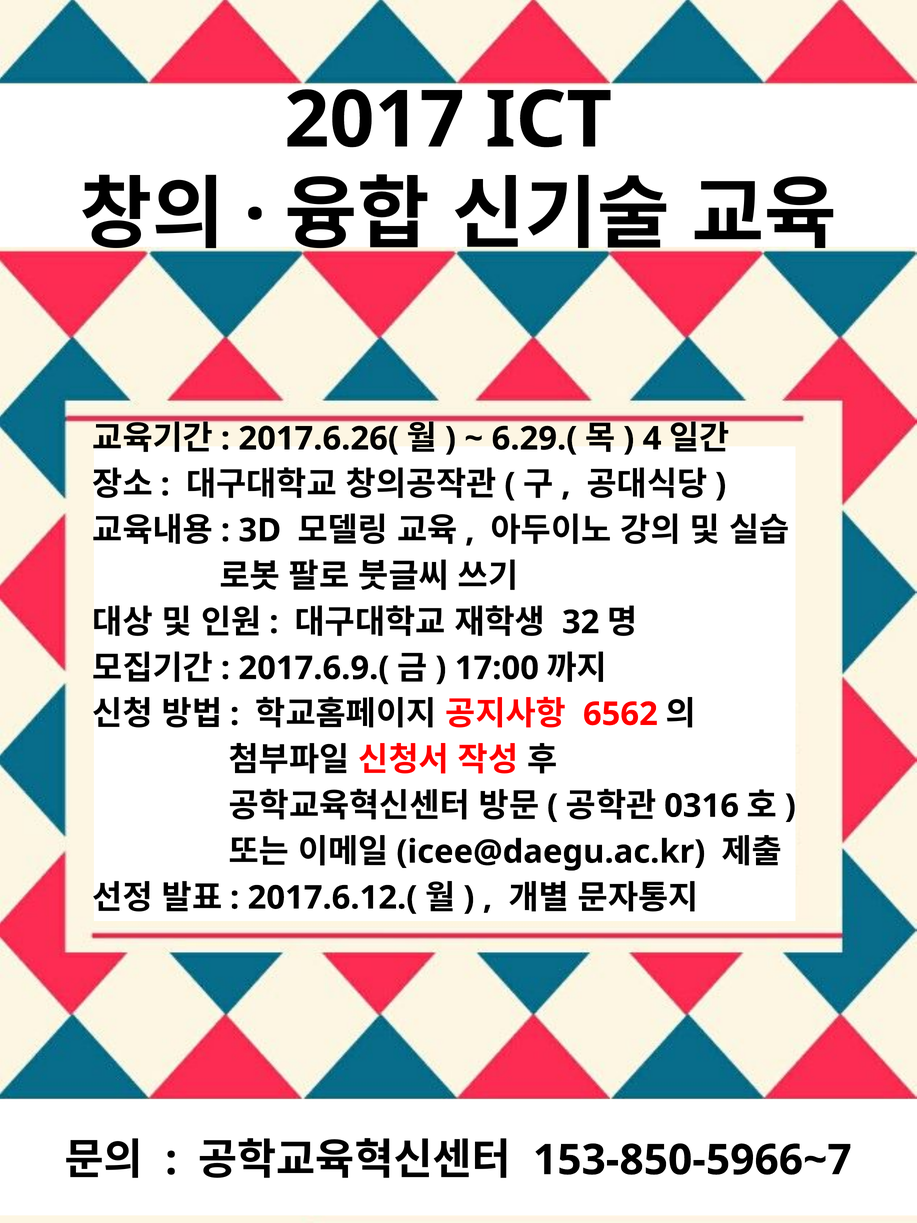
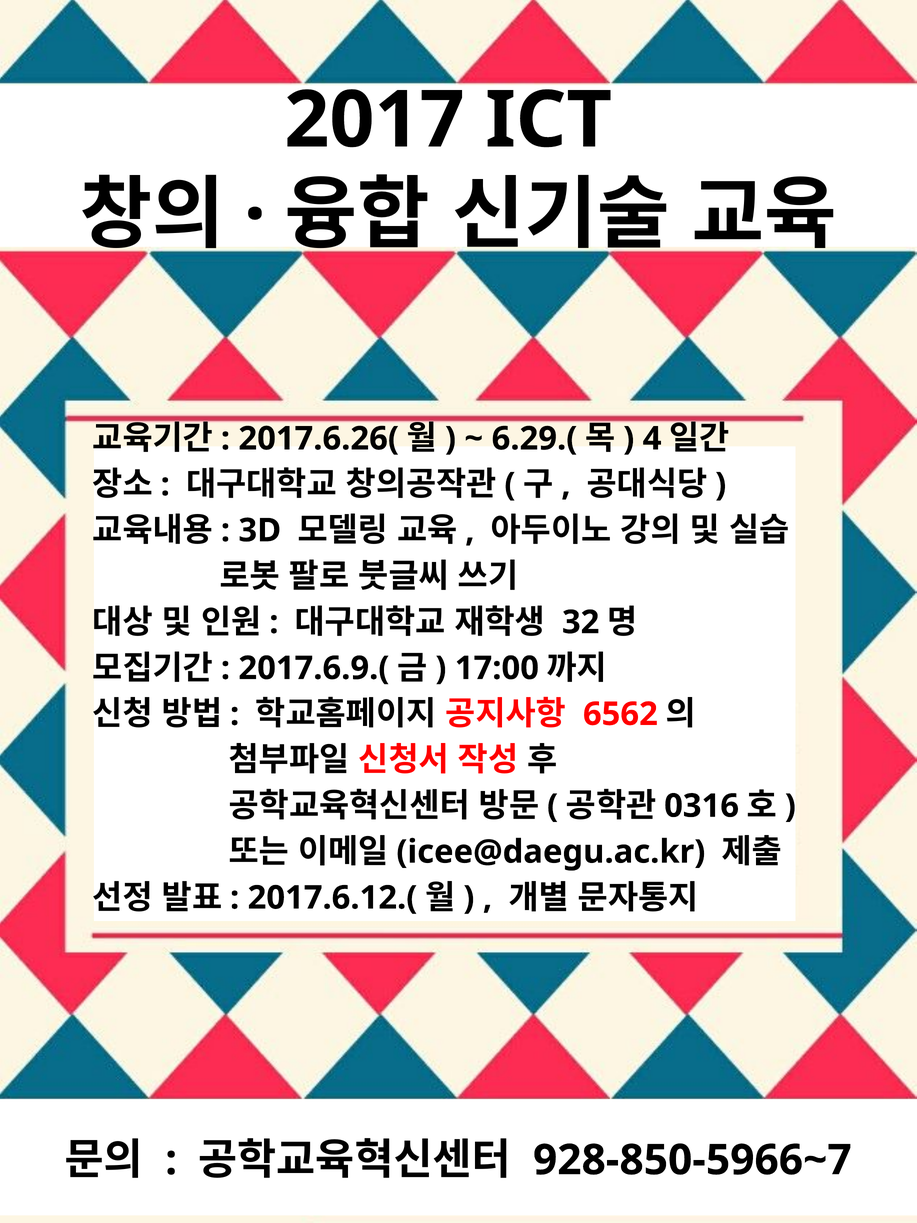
153-850-5966~7: 153-850-5966~7 -> 928-850-5966~7 (692, 1160)
